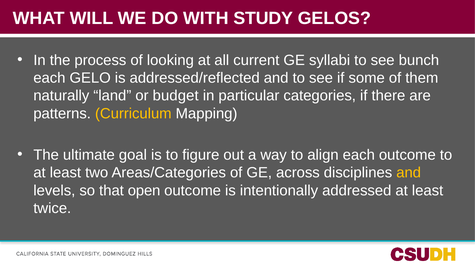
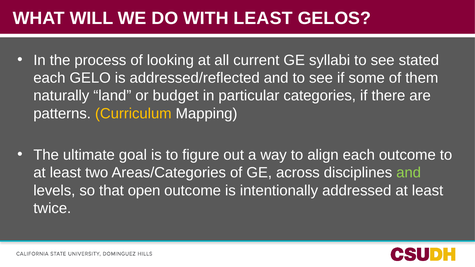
STUDY: STUDY -> LEAST (263, 18)
bunch: bunch -> stated (419, 60)
and colour: yellow -> light green (409, 173)
